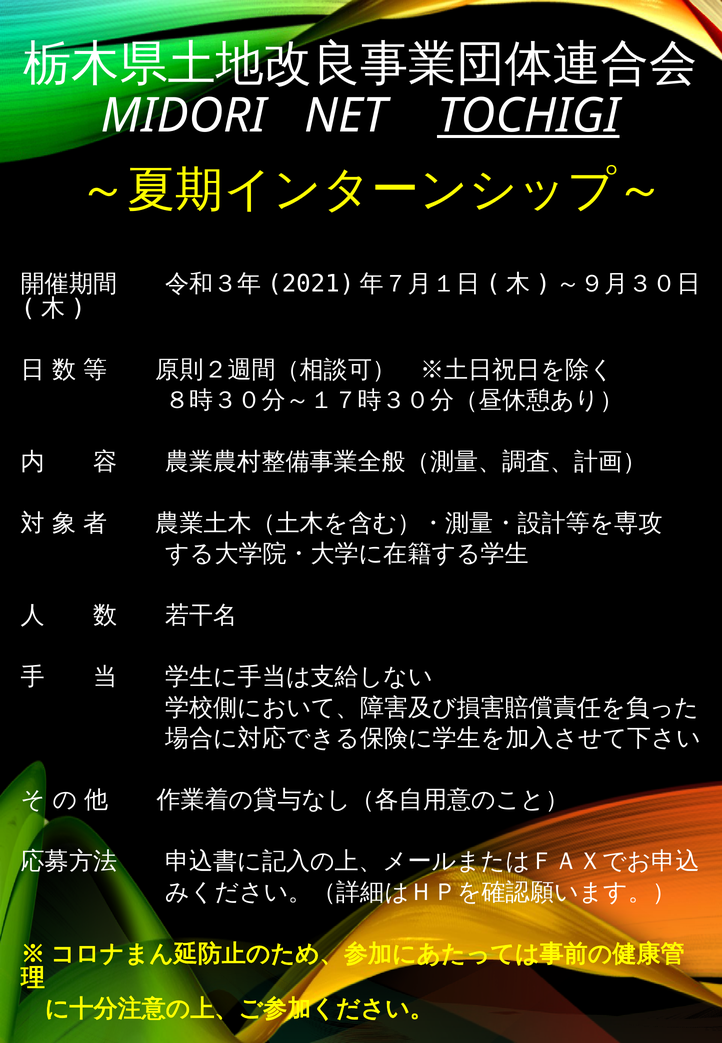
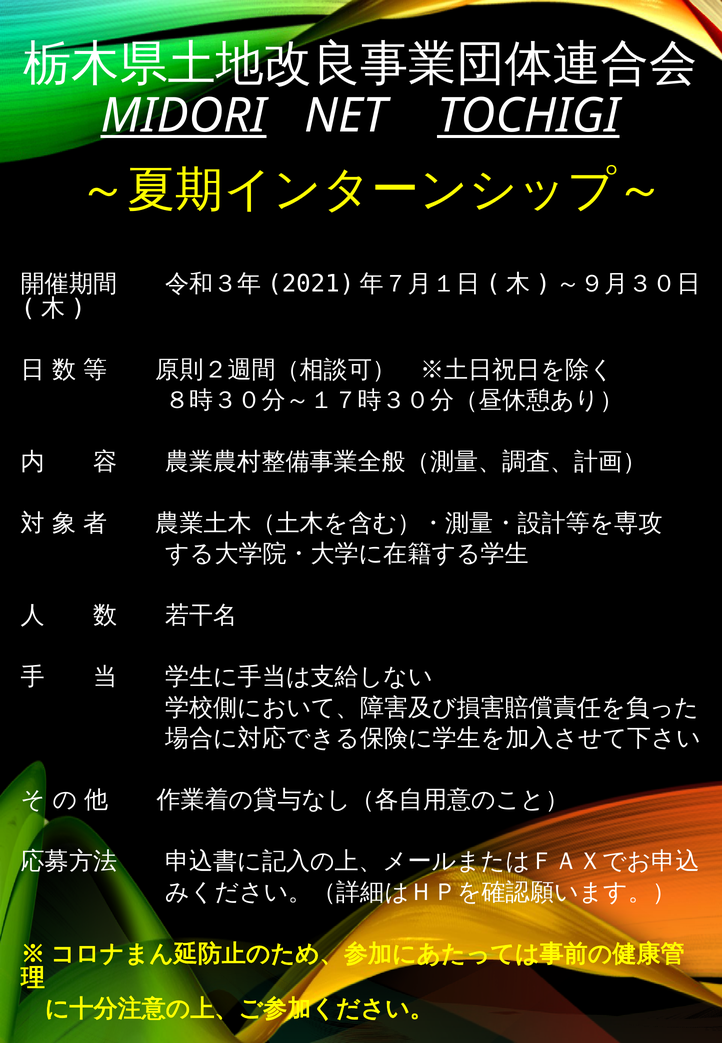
MIDORI underline: none -> present (184, 116)
